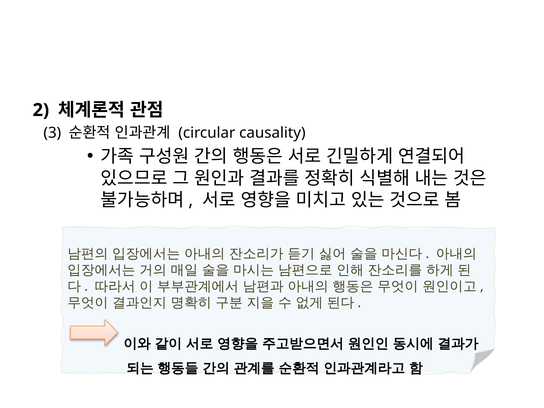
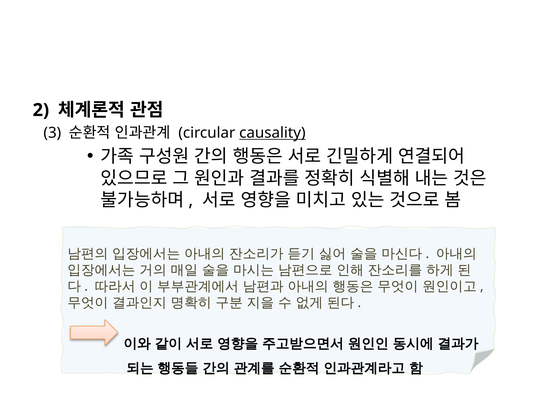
causality underline: none -> present (272, 133)
